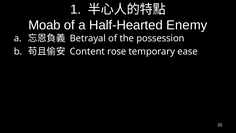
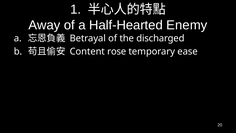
Moab: Moab -> Away (44, 25)
possession: possession -> discharged (160, 38)
